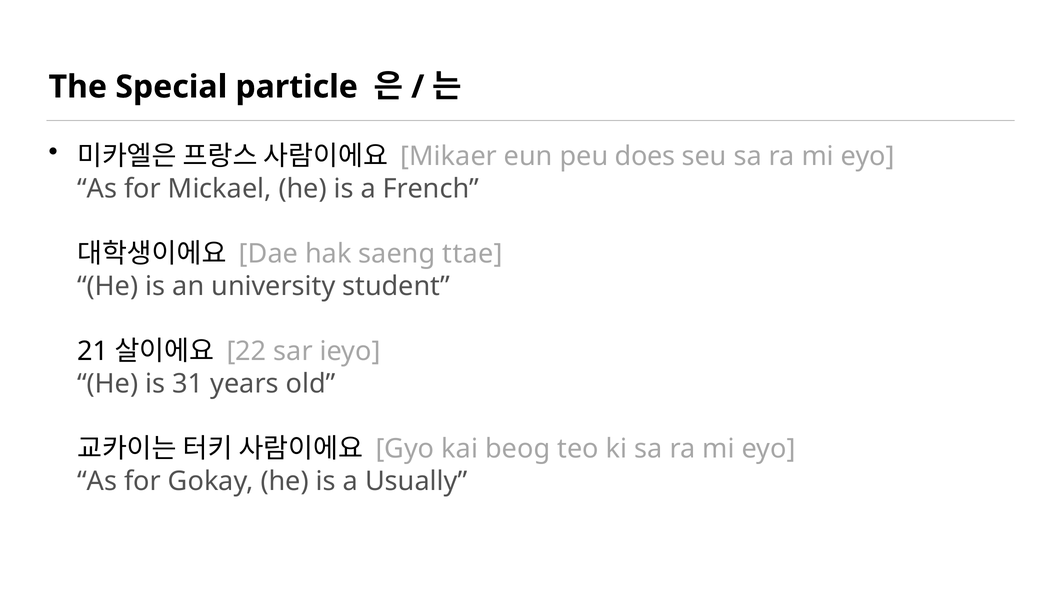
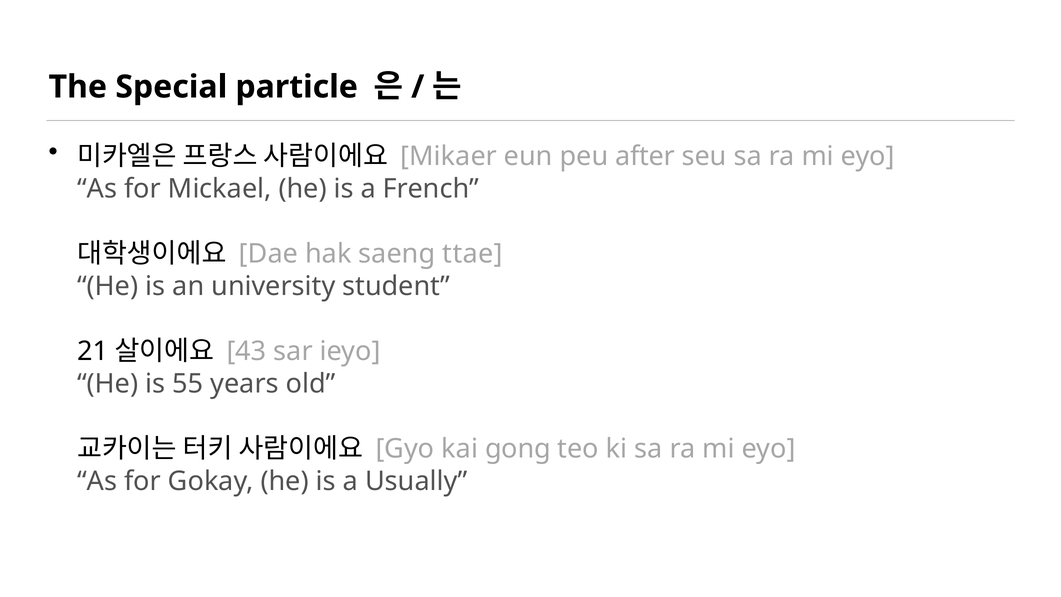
does: does -> after (645, 156)
22: 22 -> 43 (247, 351)
31: 31 -> 55 (188, 384)
beog: beog -> gong (518, 449)
